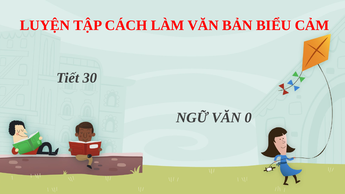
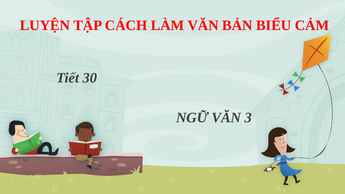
0: 0 -> 3 (248, 118)
